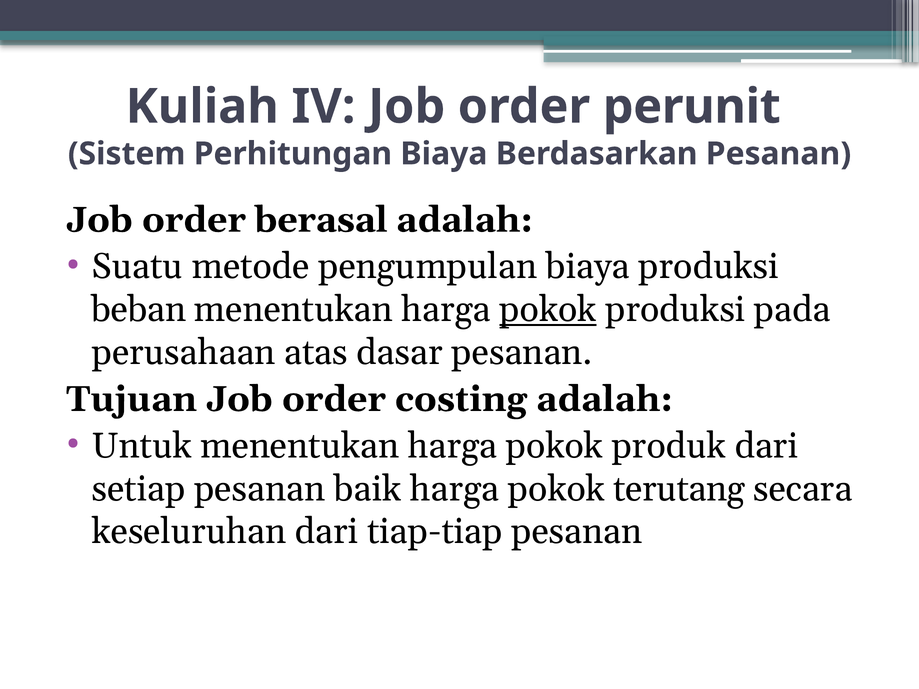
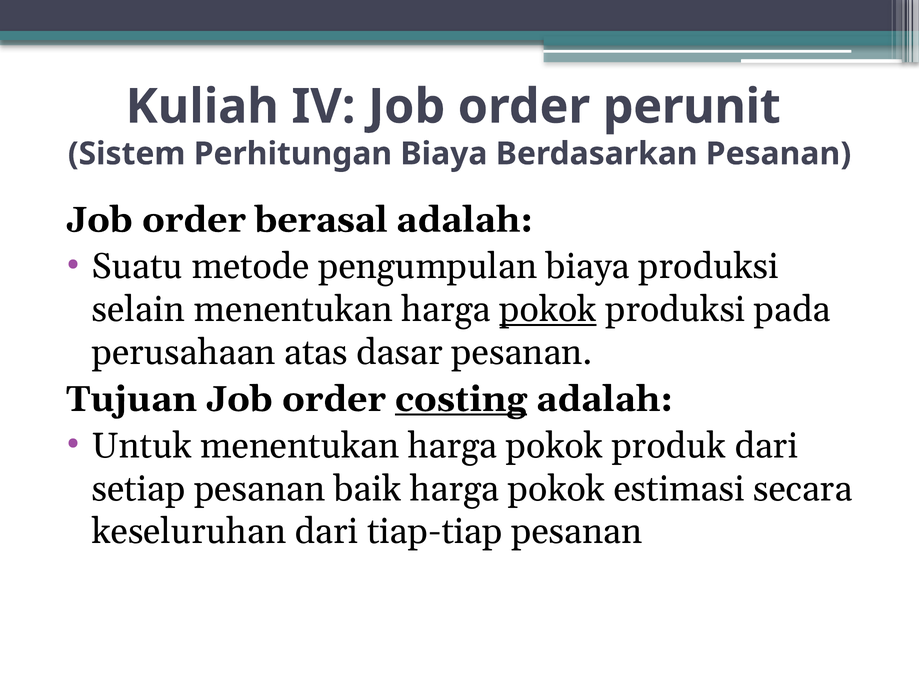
beban: beban -> selain (138, 310)
costing underline: none -> present (461, 399)
terutang: terutang -> estimasi (679, 489)
